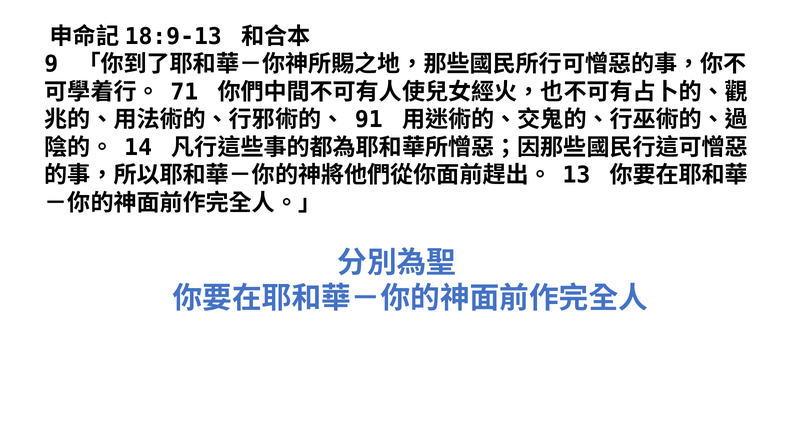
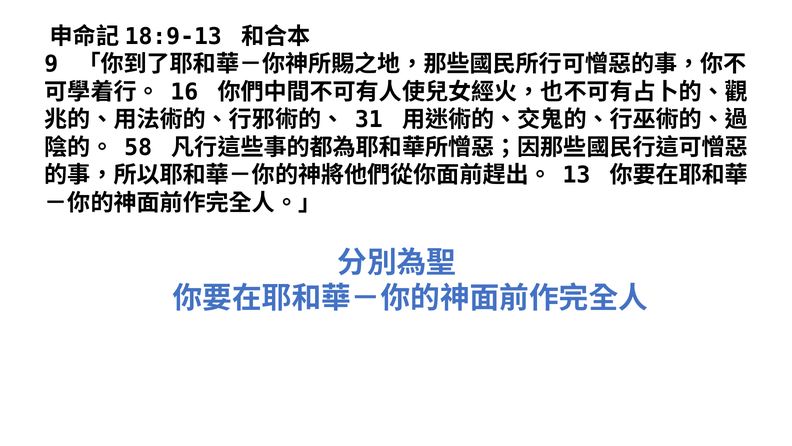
71: 71 -> 16 (184, 92)
91: 91 -> 31 (369, 120)
14: 14 -> 58 (138, 147)
